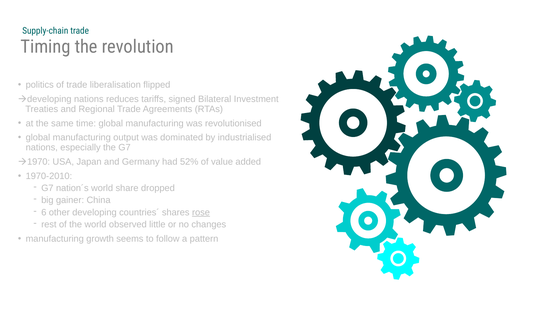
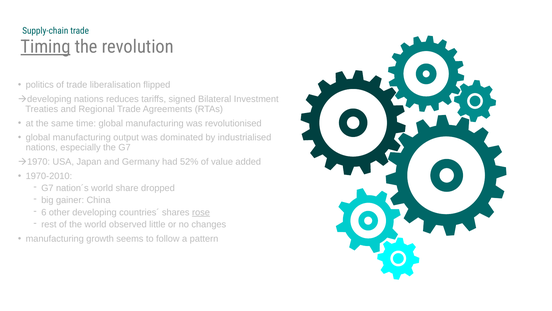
Timing underline: none -> present (46, 47)
